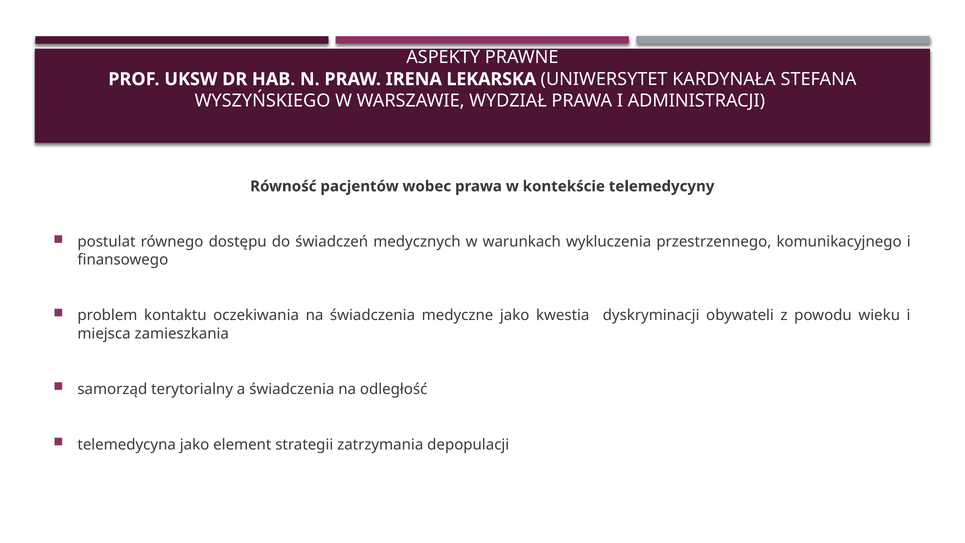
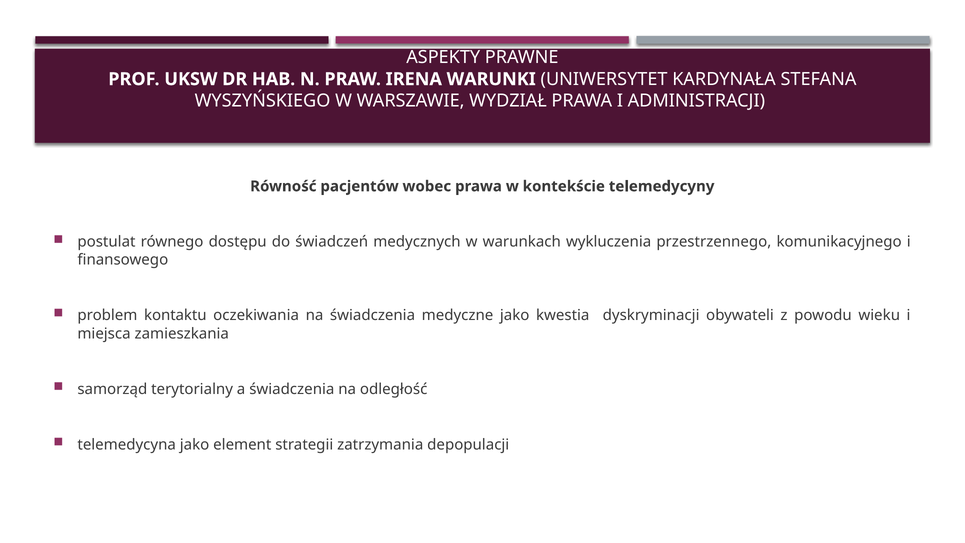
LEKARSKA: LEKARSKA -> WARUNKI (491, 79)
